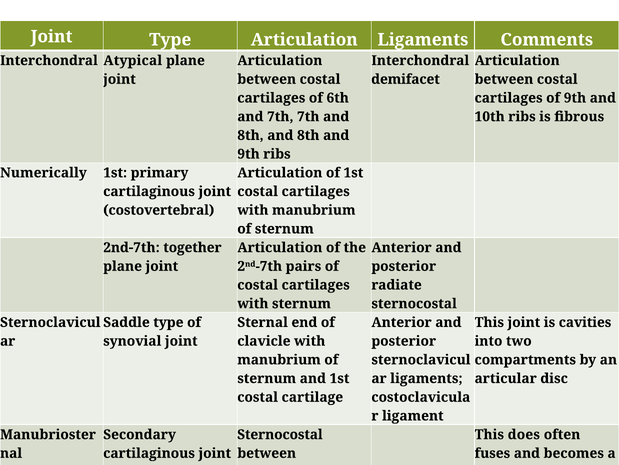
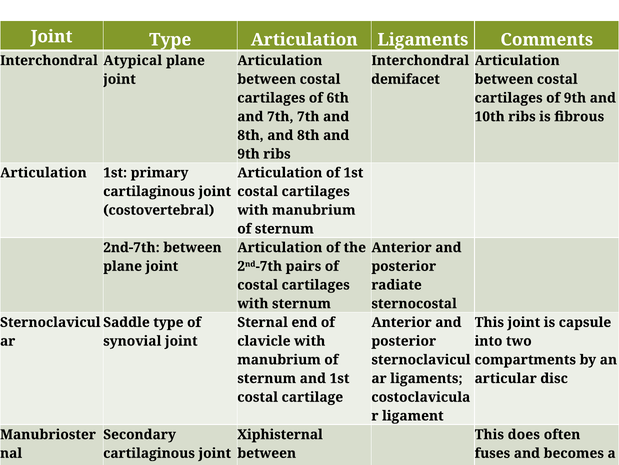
Numerically: Numerically -> Articulation (43, 173)
2nd-7th together: together -> between (192, 247)
cavities: cavities -> capsule (585, 322)
Sternocostal: Sternocostal -> Xiphisternal (280, 434)
